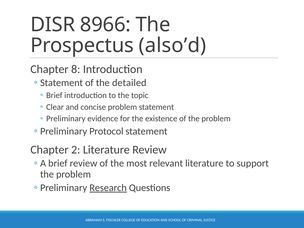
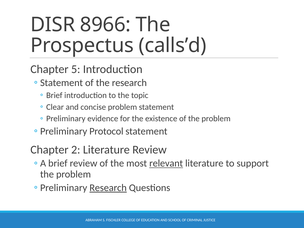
also’d: also’d -> calls’d (173, 45)
8: 8 -> 5 (76, 69)
the detailed: detailed -> research (129, 83)
relevant underline: none -> present (166, 163)
